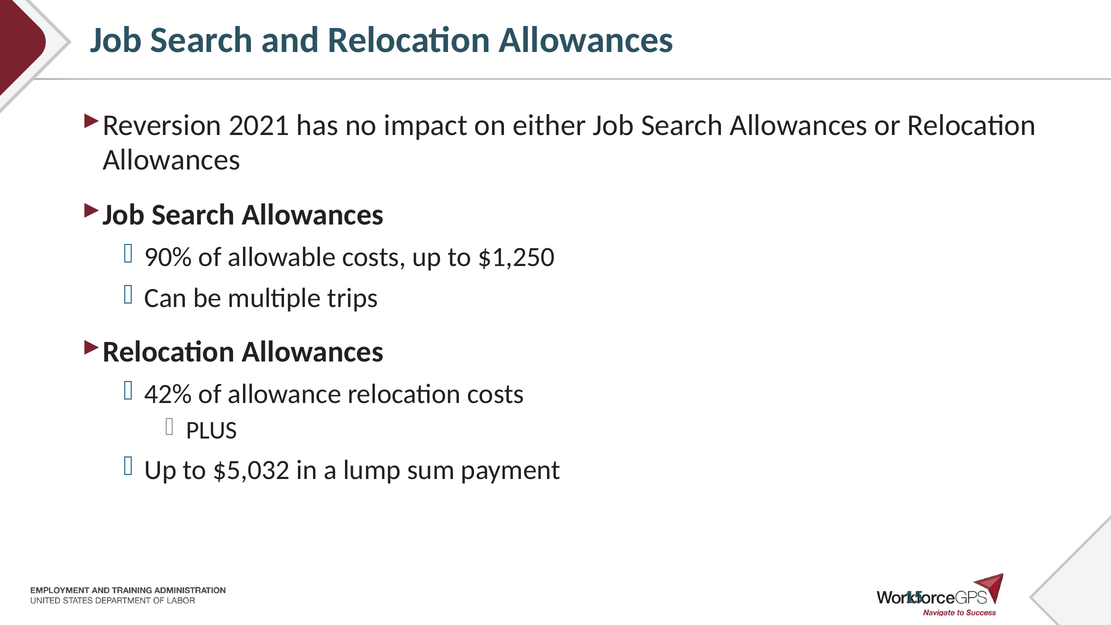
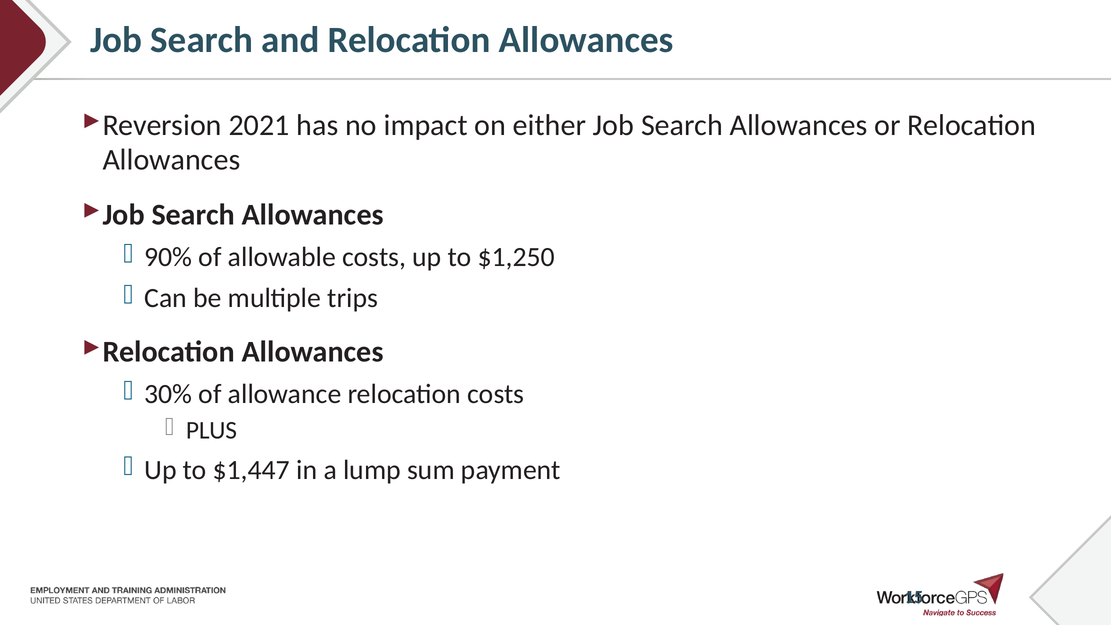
42%: 42% -> 30% (168, 394)
$5,032: $5,032 -> $1,447 (251, 470)
